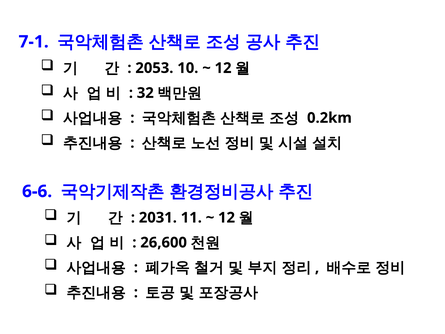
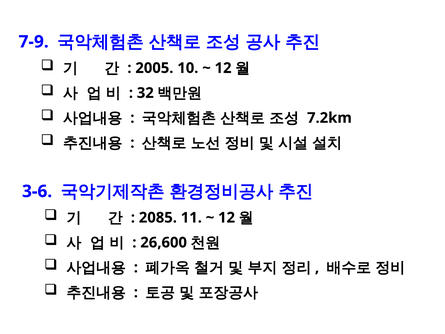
7-1: 7-1 -> 7-9 (34, 42)
2053: 2053 -> 2005 (154, 68)
0.2km: 0.2km -> 7.2km (329, 118)
6-6: 6-6 -> 3-6 (37, 191)
2031: 2031 -> 2085 (158, 217)
